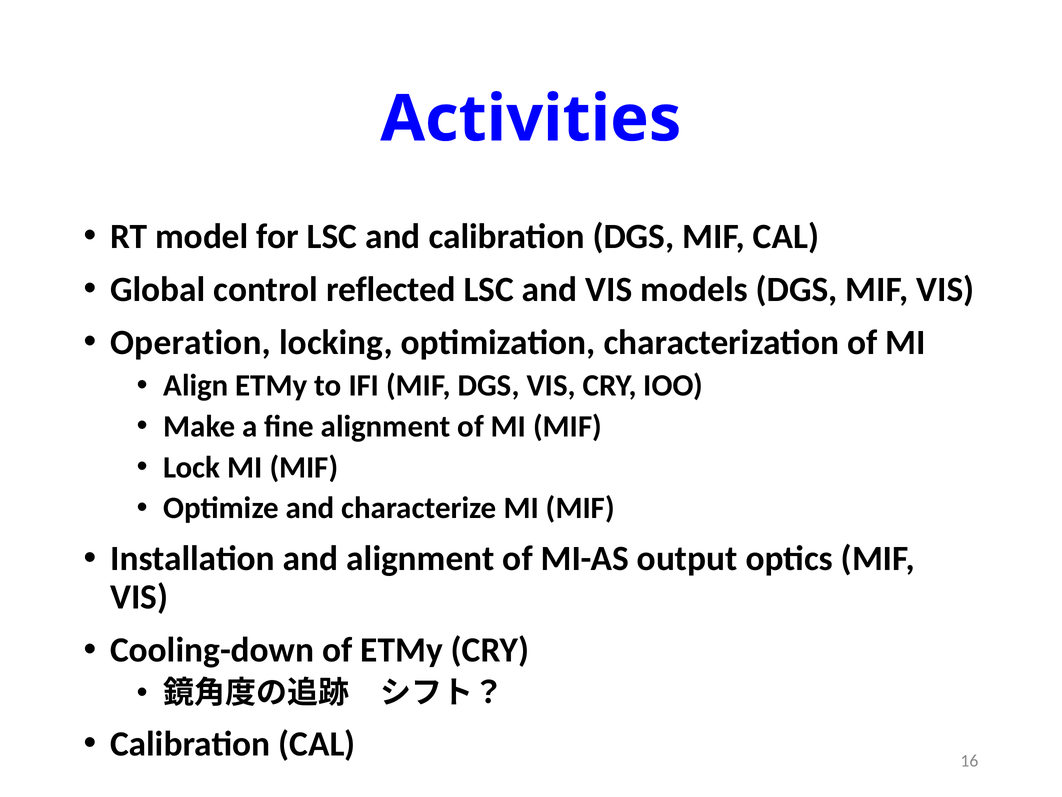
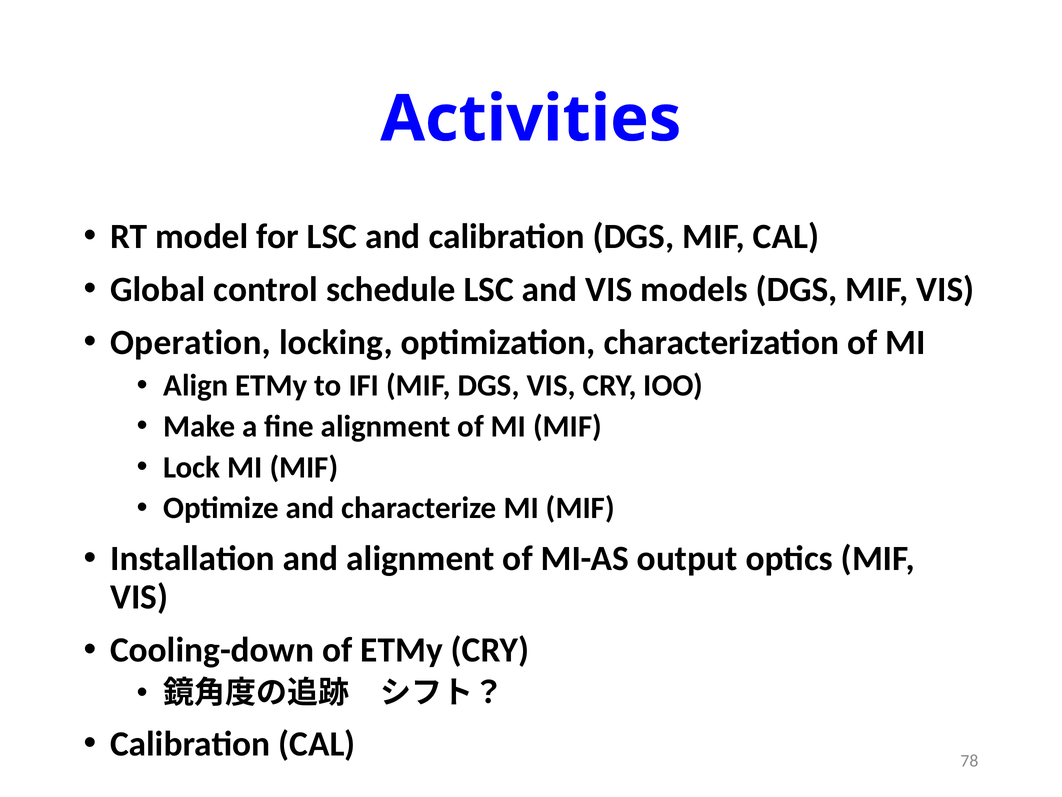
reflected: reflected -> schedule (391, 289)
16: 16 -> 78 (969, 760)
